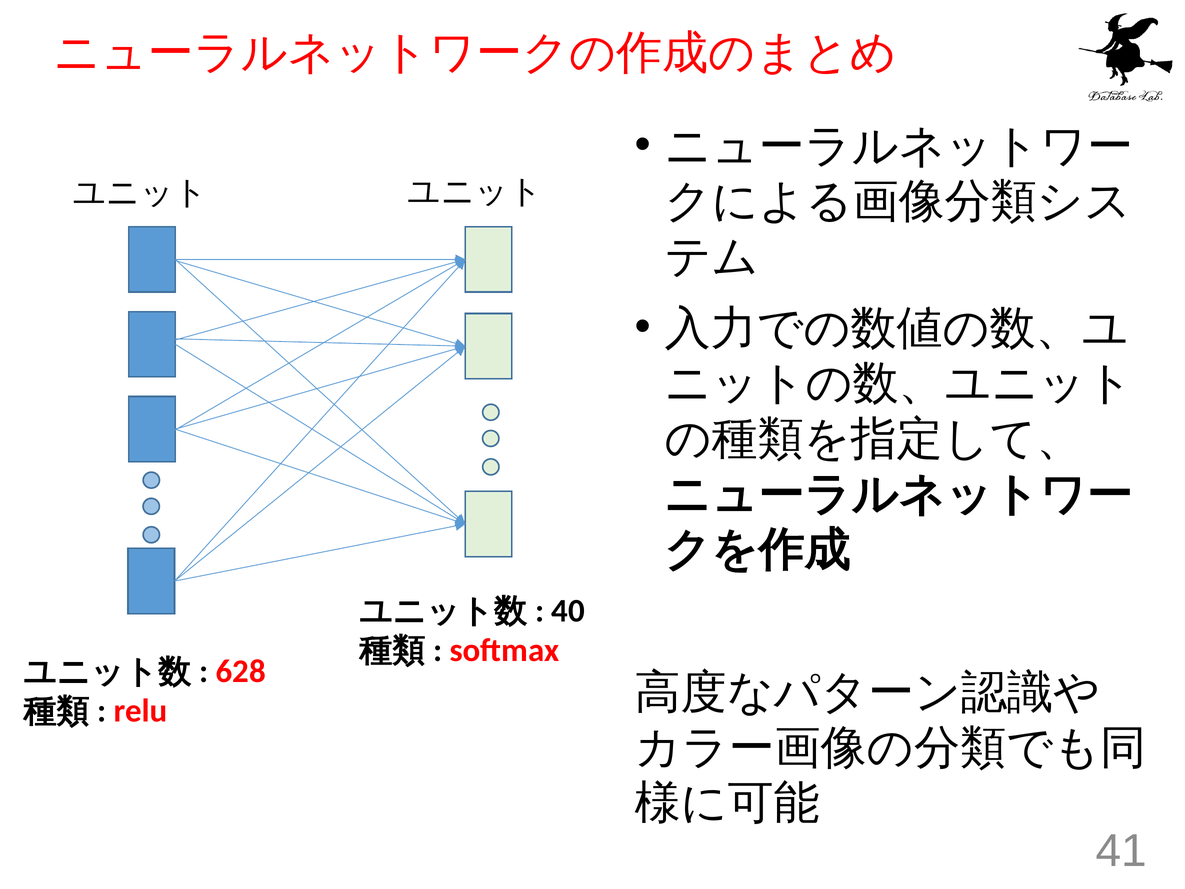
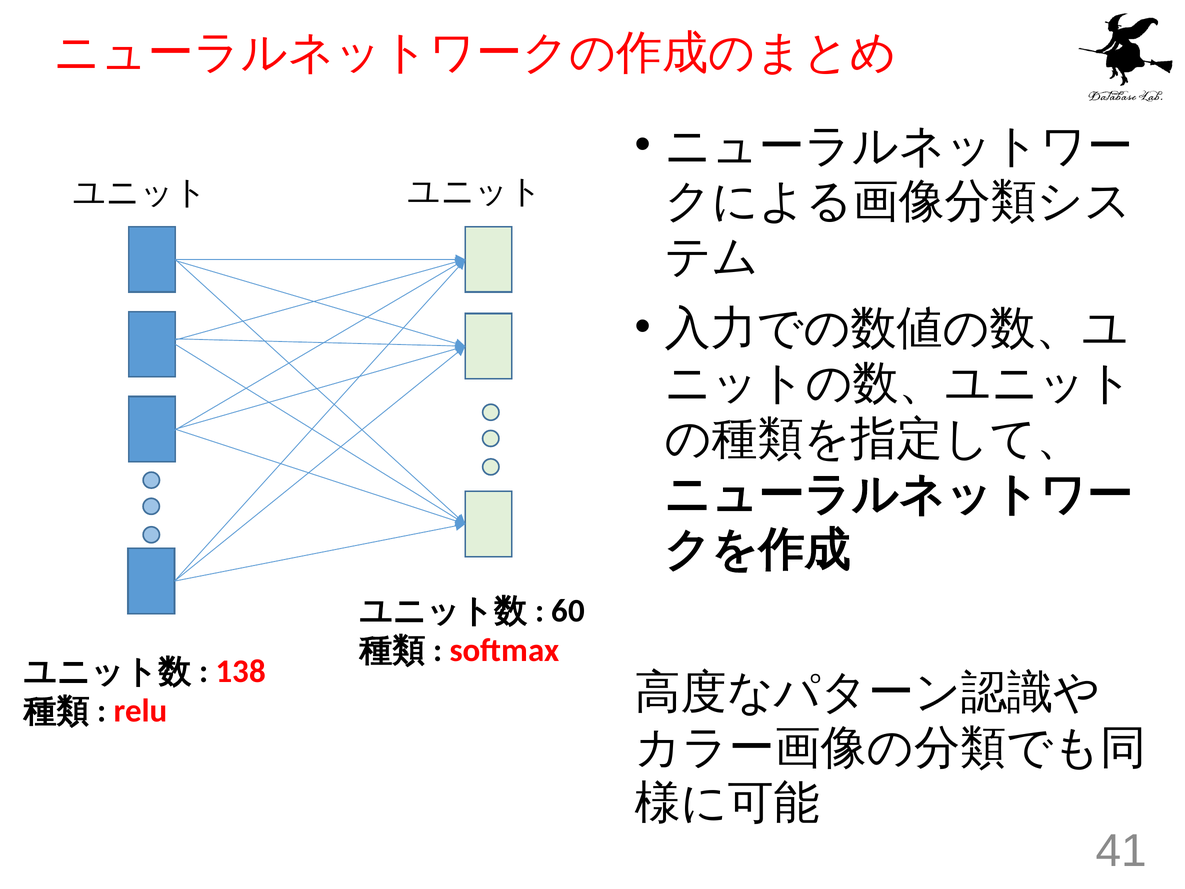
40: 40 -> 60 (568, 611)
628: 628 -> 138 (241, 671)
